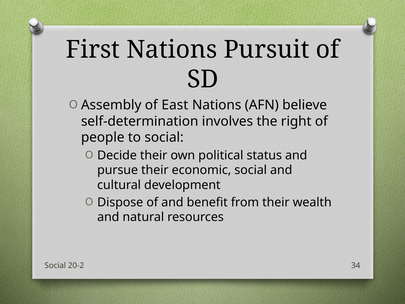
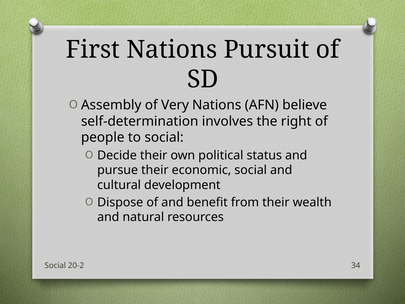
East: East -> Very (175, 105)
